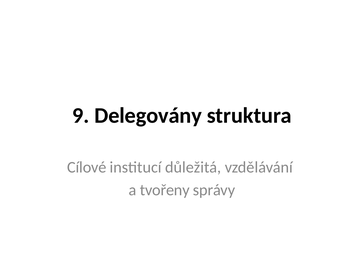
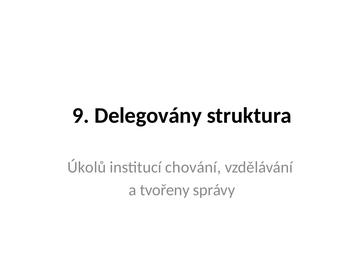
Cílové: Cílové -> Úkolů (87, 167)
důležitá: důležitá -> chování (193, 167)
